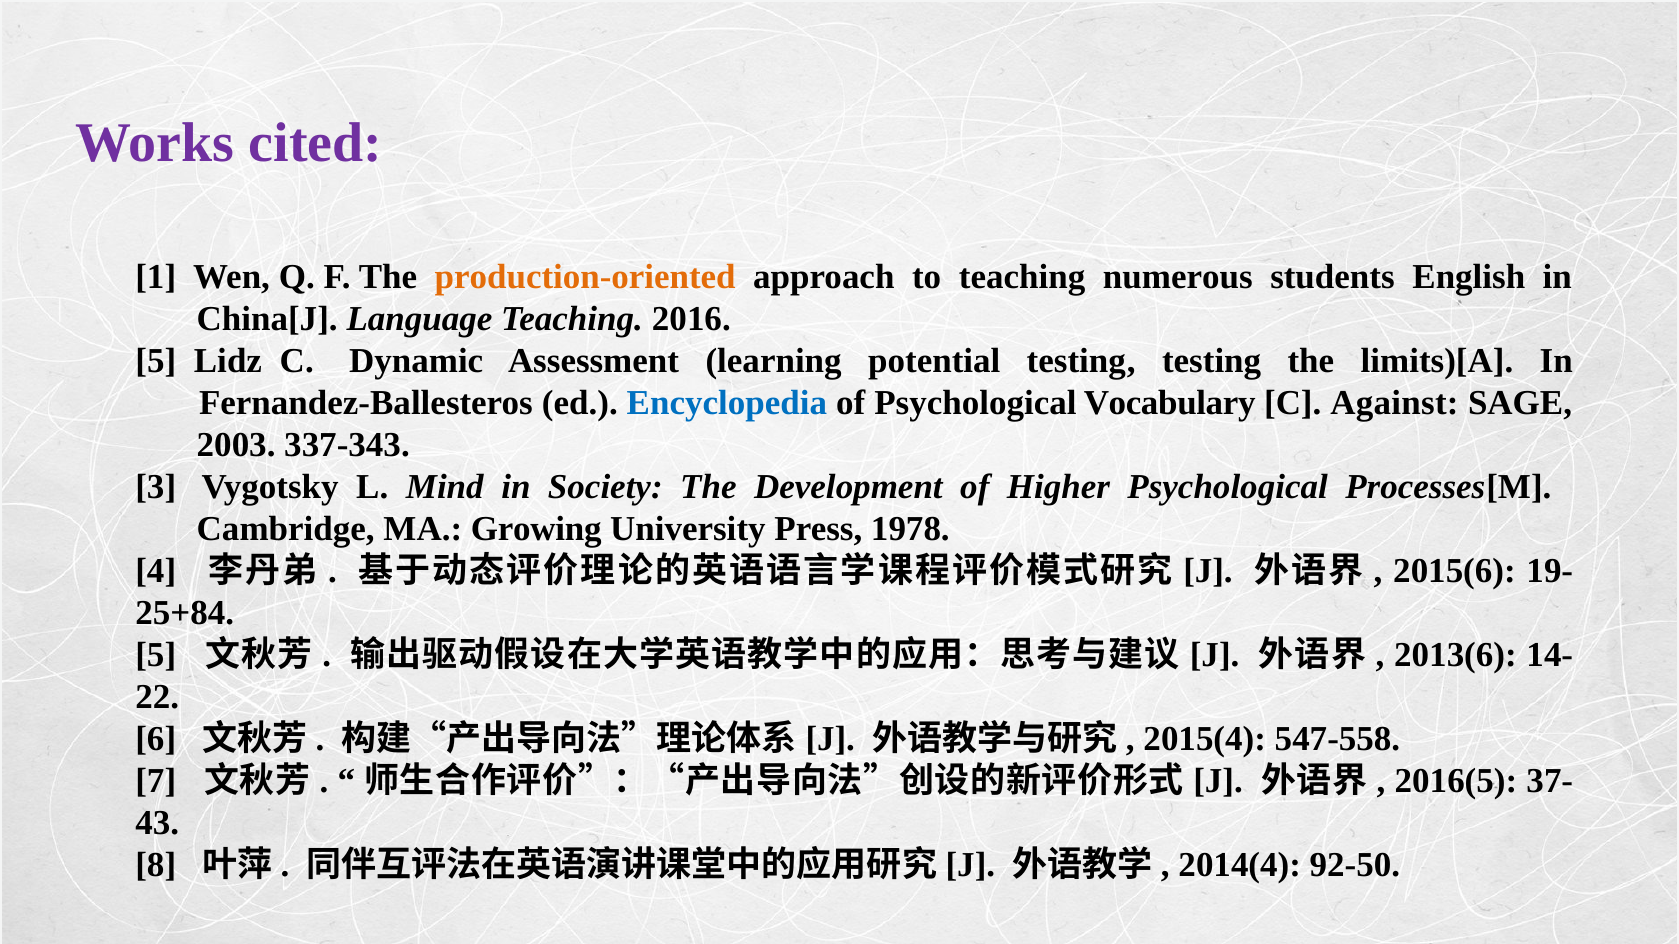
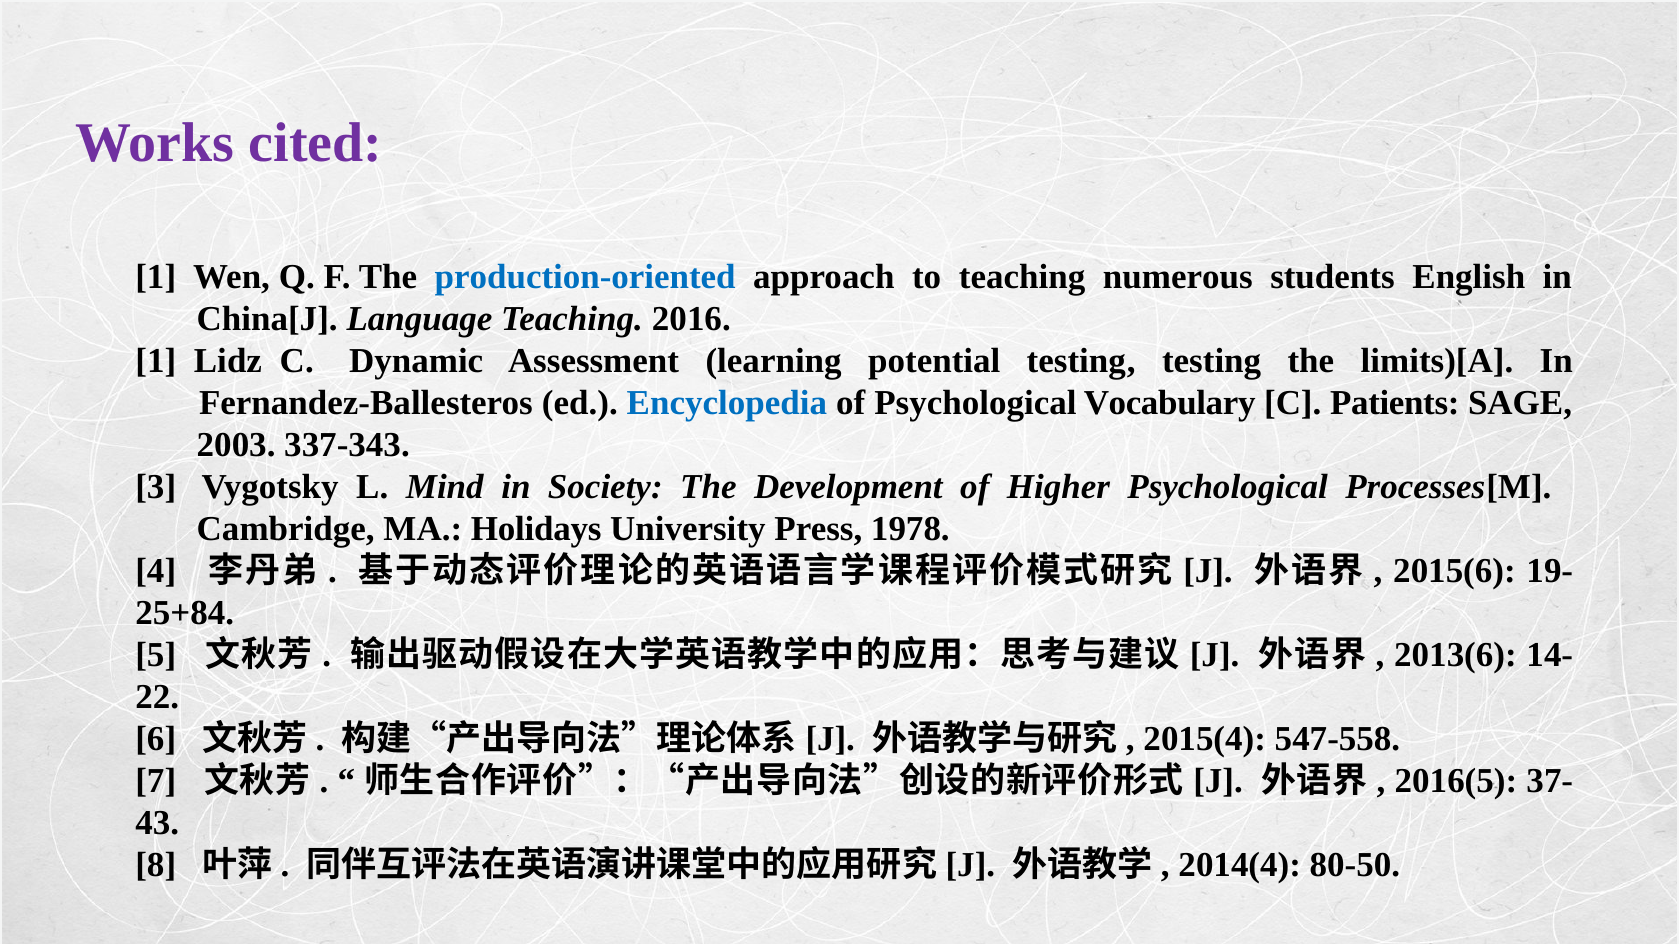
production-oriented colour: orange -> blue (585, 277)
5: 5 -> 1 (156, 361)
Against: Against -> Patients (1395, 403)
Growing: Growing -> Holidays (536, 529)
92-50: 92-50 -> 80-50 (1355, 865)
